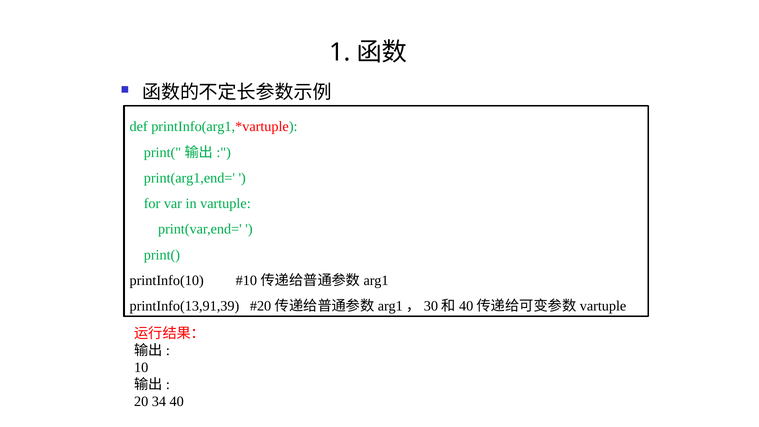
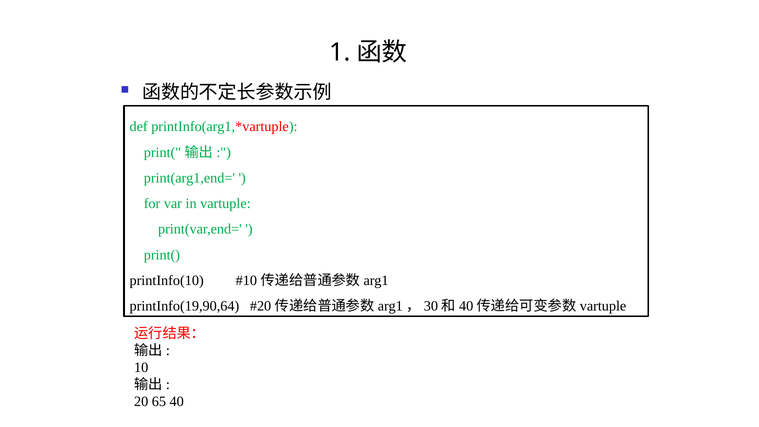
printInfo(13,91,39: printInfo(13,91,39 -> printInfo(19,90,64 (184, 306)
34: 34 -> 65 (159, 402)
